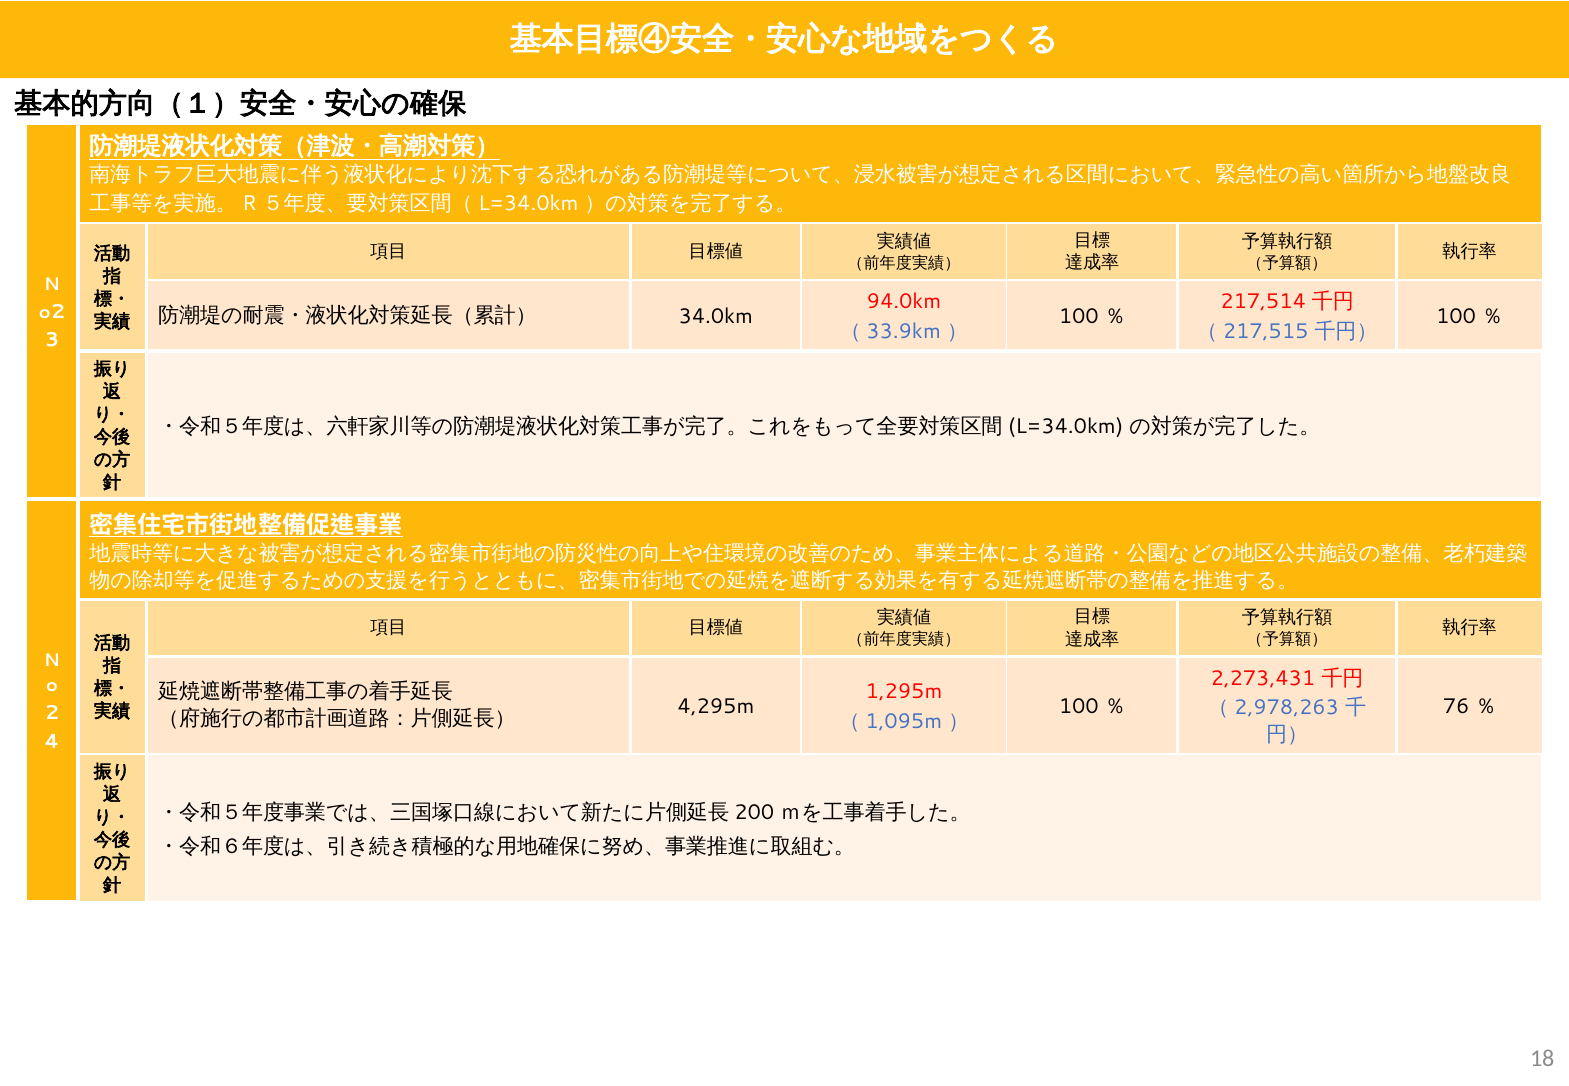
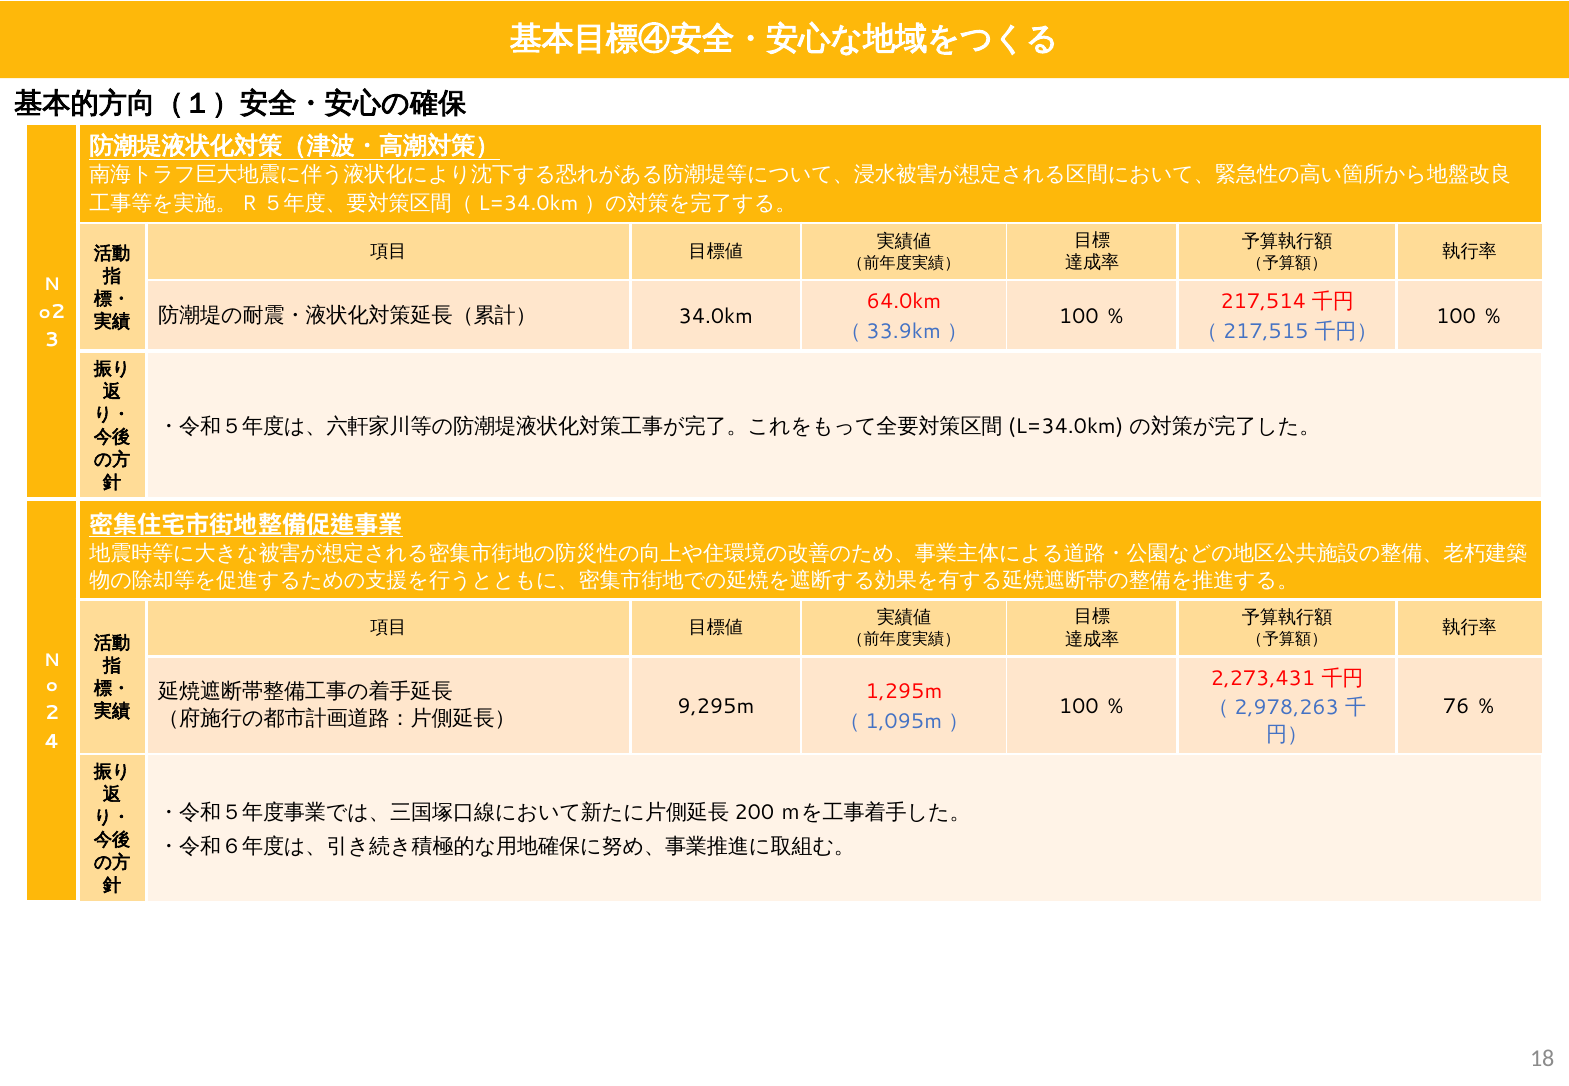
94.0km: 94.0km -> 64.0km (904, 302)
4,295m: 4,295m -> 9,295m (716, 707)
